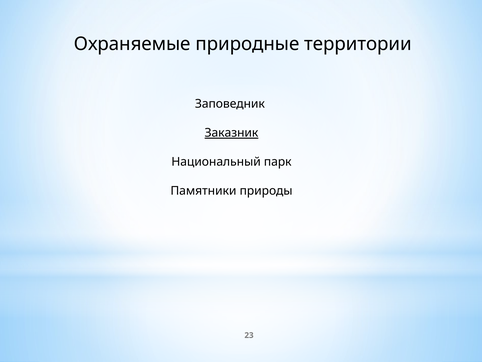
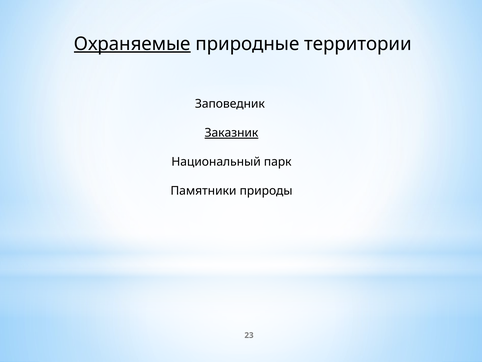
Охраняемые underline: none -> present (132, 44)
